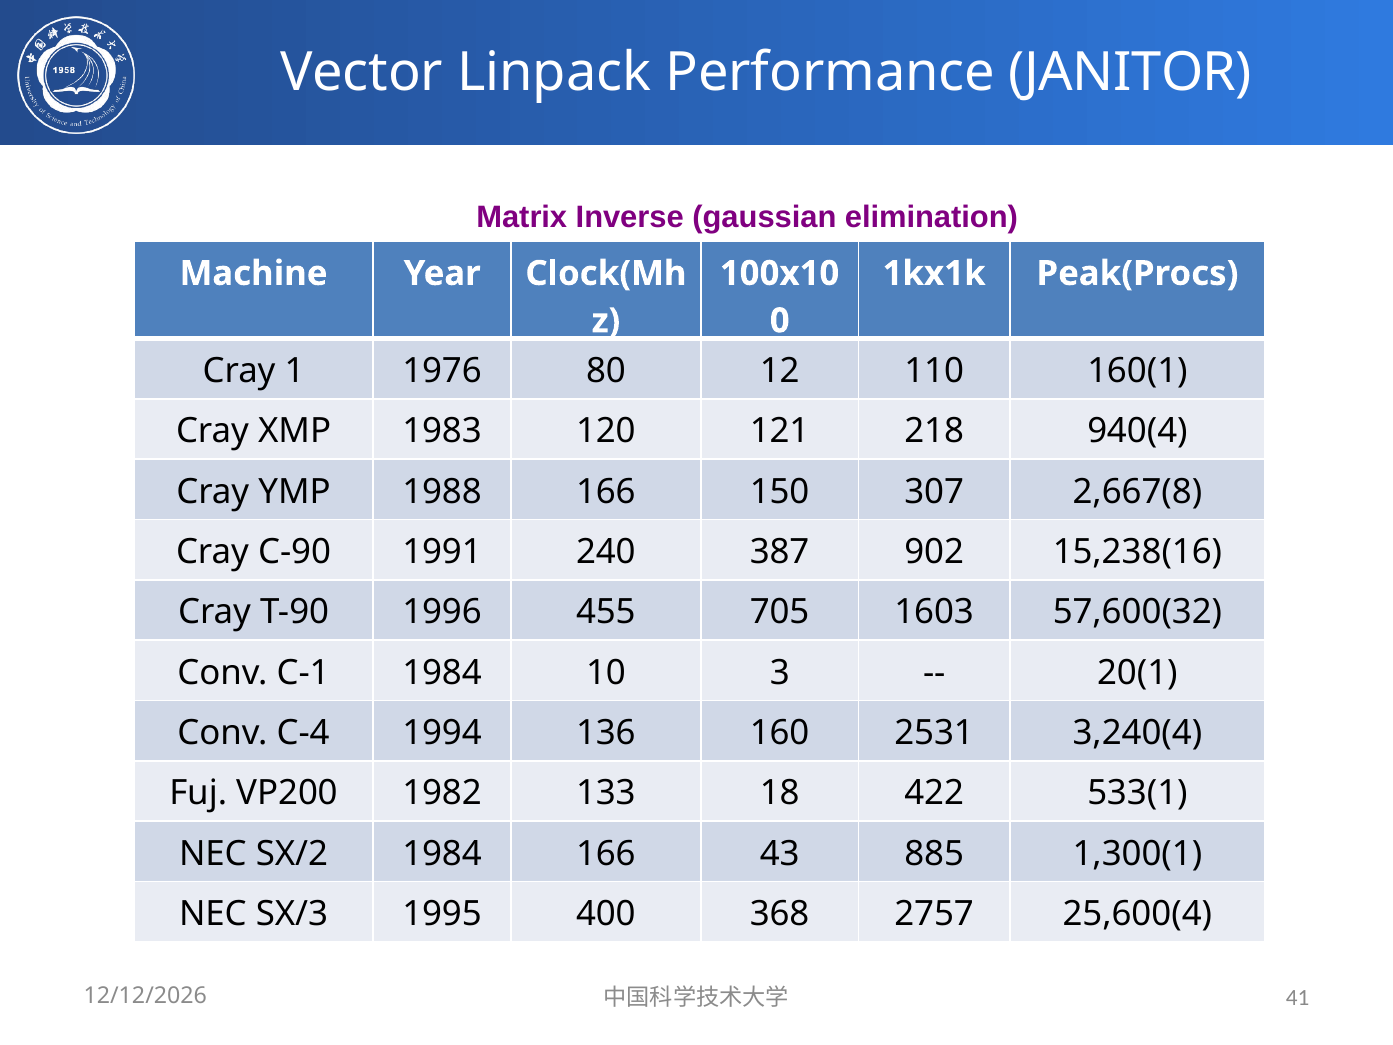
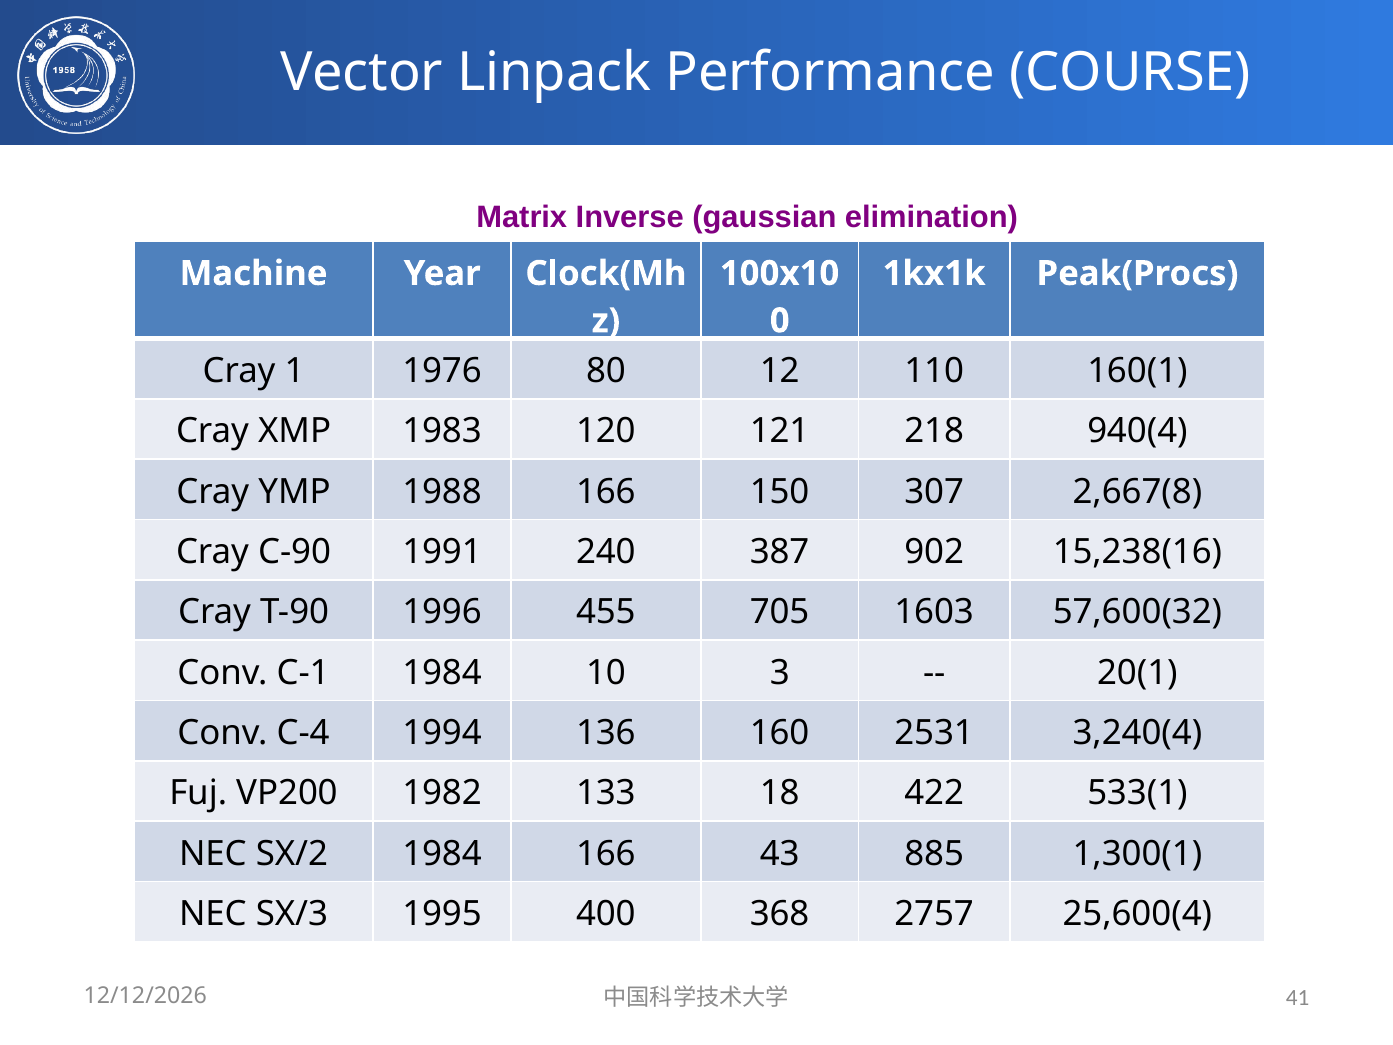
JANITOR: JANITOR -> COURSE (1130, 72)
